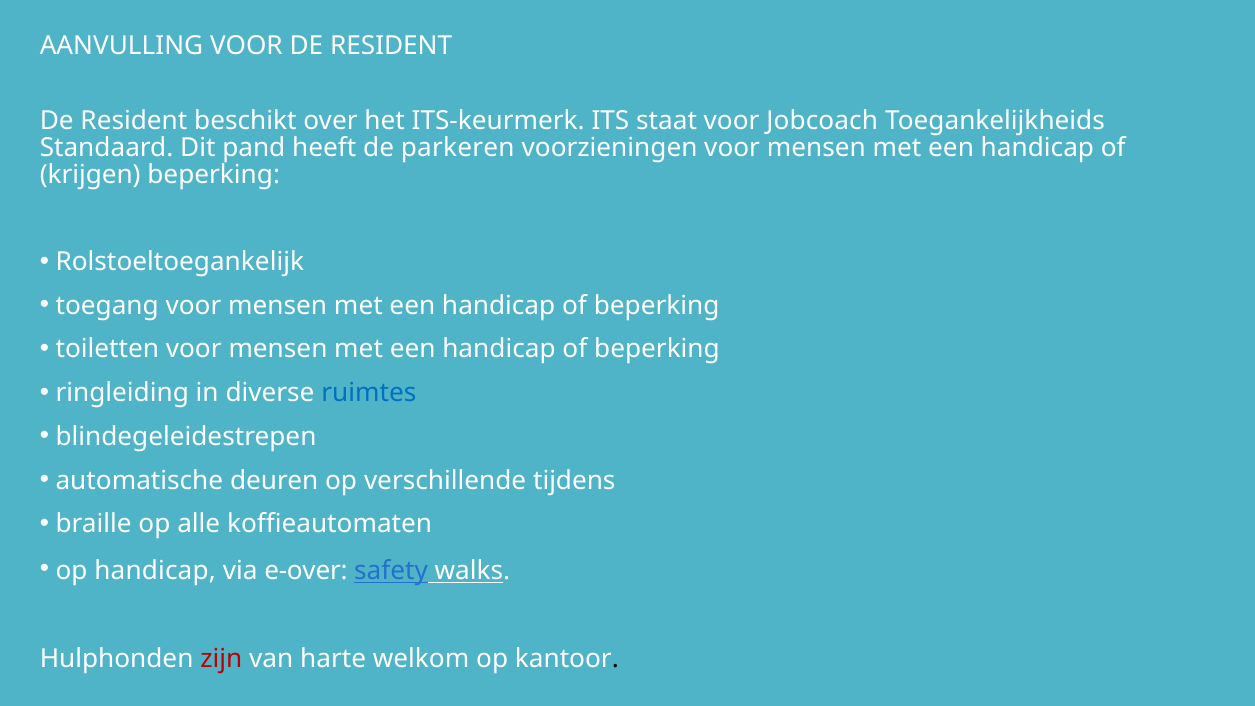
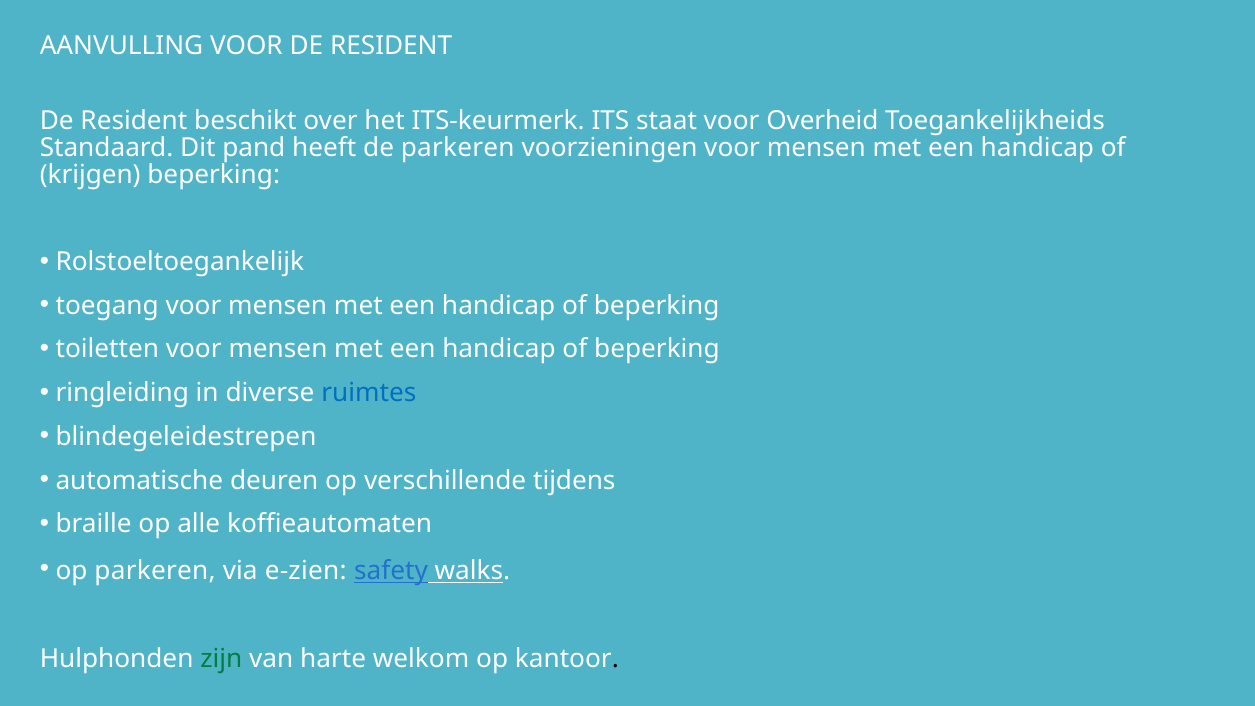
Jobcoach: Jobcoach -> Overheid (822, 121)
op handicap: handicap -> parkeren (155, 571)
e-over: e-over -> e-zien (306, 571)
zijn colour: red -> green (221, 659)
